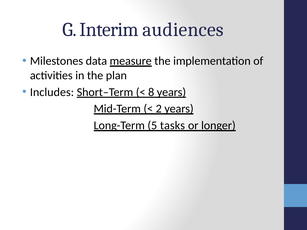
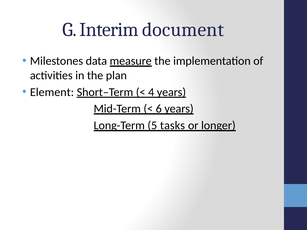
audiences: audiences -> document (183, 30)
Includes: Includes -> Element (52, 92)
8: 8 -> 4 (151, 92)
2: 2 -> 6 (159, 109)
